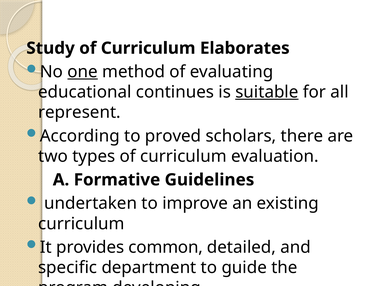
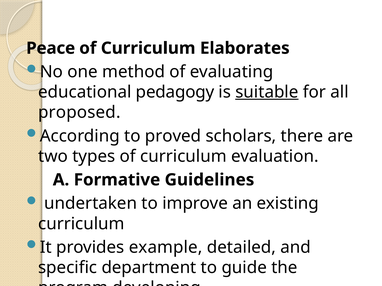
Study: Study -> Peace (51, 48)
one underline: present -> none (83, 72)
continues: continues -> pedagogy (175, 92)
represent: represent -> proposed (79, 113)
common: common -> example (166, 248)
